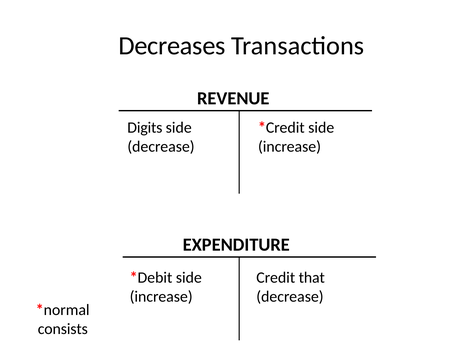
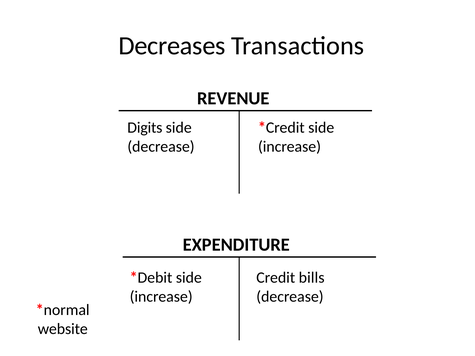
that: that -> bills (312, 278)
consists: consists -> website (63, 329)
